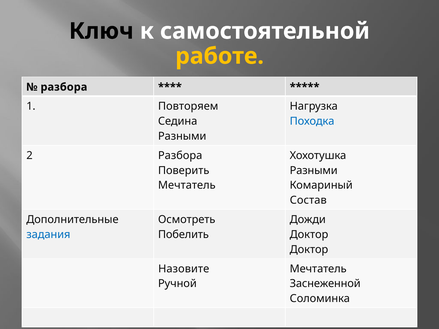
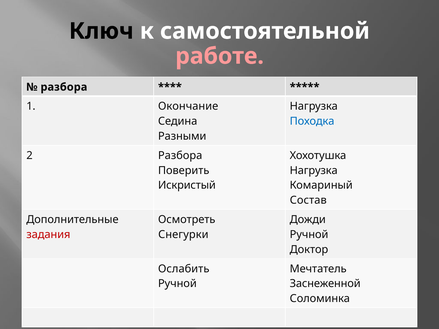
работе colour: yellow -> pink (220, 56)
Повторяем: Повторяем -> Окончание (188, 106)
Разными: Разными -> Нагрузка (314, 171)
Мечтатель: Мечтатель -> Искристый (187, 186)
задания colour: blue -> red (48, 235)
Побелить: Побелить -> Снегурки (183, 235)
Доктор: Доктор -> Ручной (309, 235)
Назовите: Назовите -> Ослабить (184, 269)
